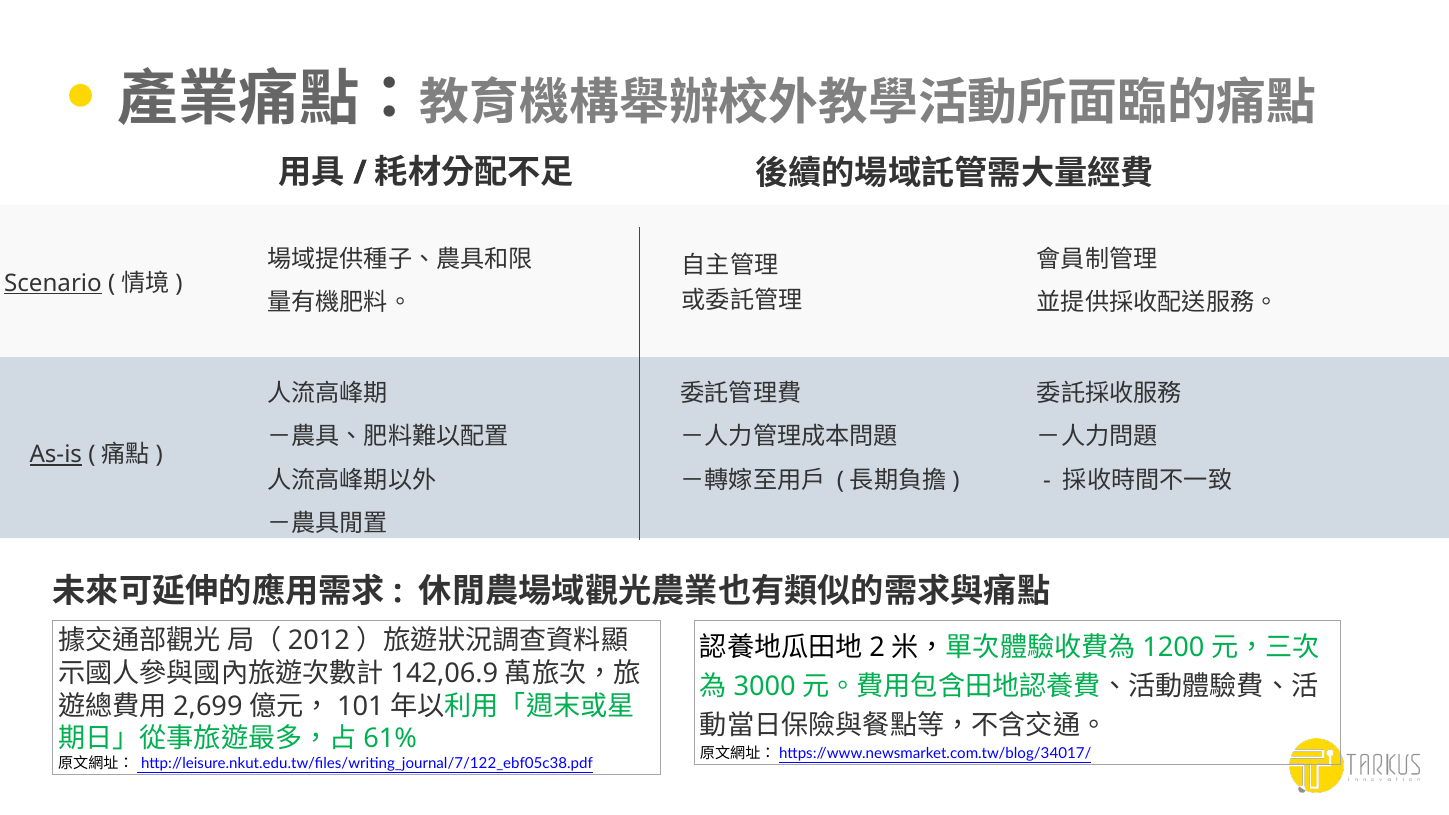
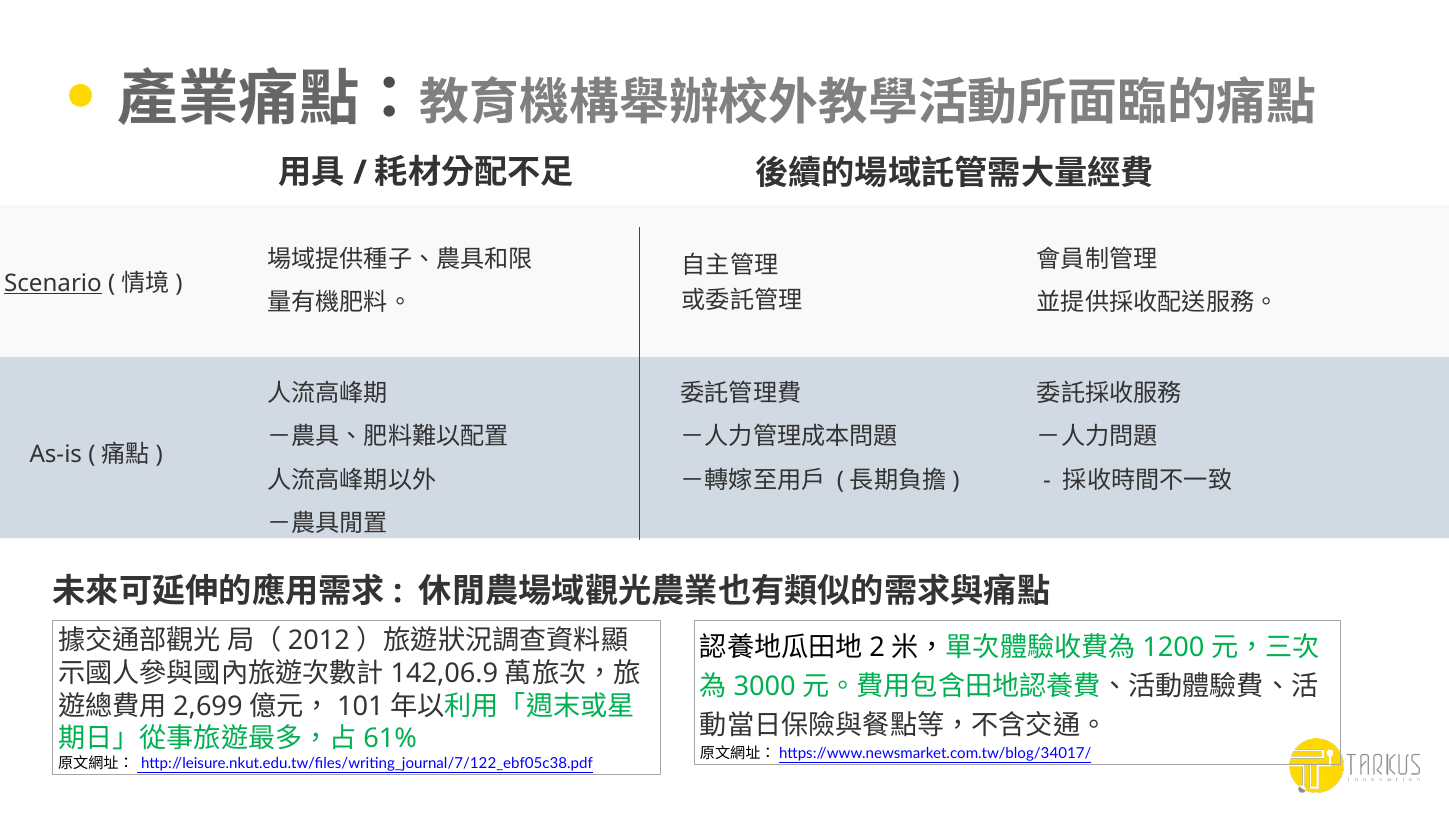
As-is underline: present -> none (56, 455)
